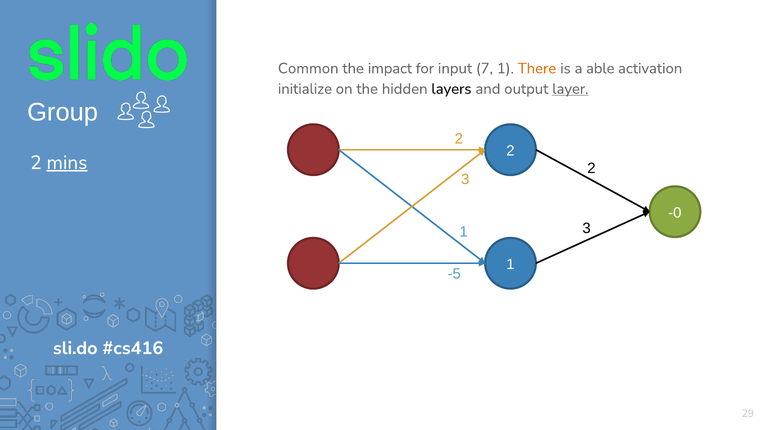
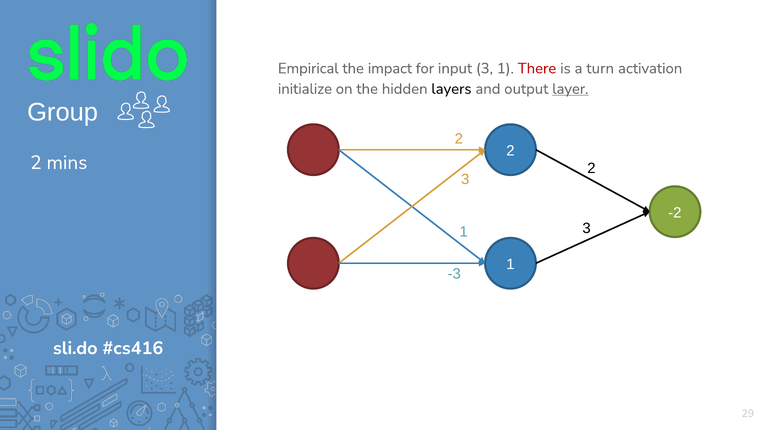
Common: Common -> Empirical (308, 68)
input 7: 7 -> 3 (484, 68)
There colour: orange -> red (537, 68)
able: able -> turn (600, 68)
mins underline: present -> none (67, 163)
-0: -0 -> -2 (675, 213)
-5: -5 -> -3 (454, 274)
